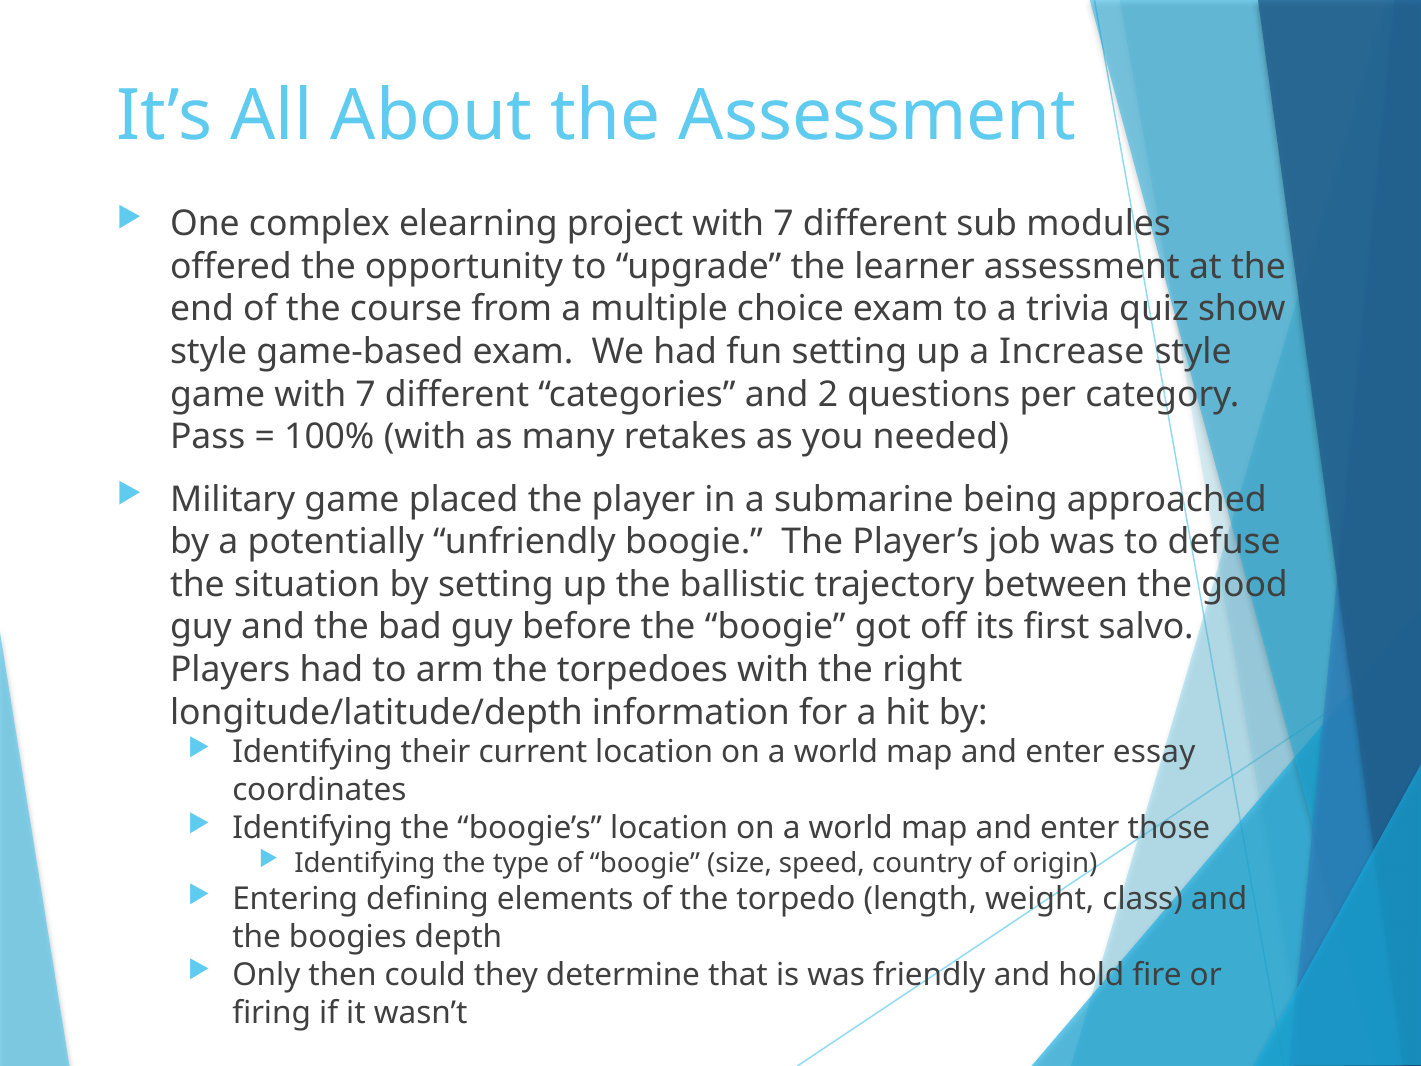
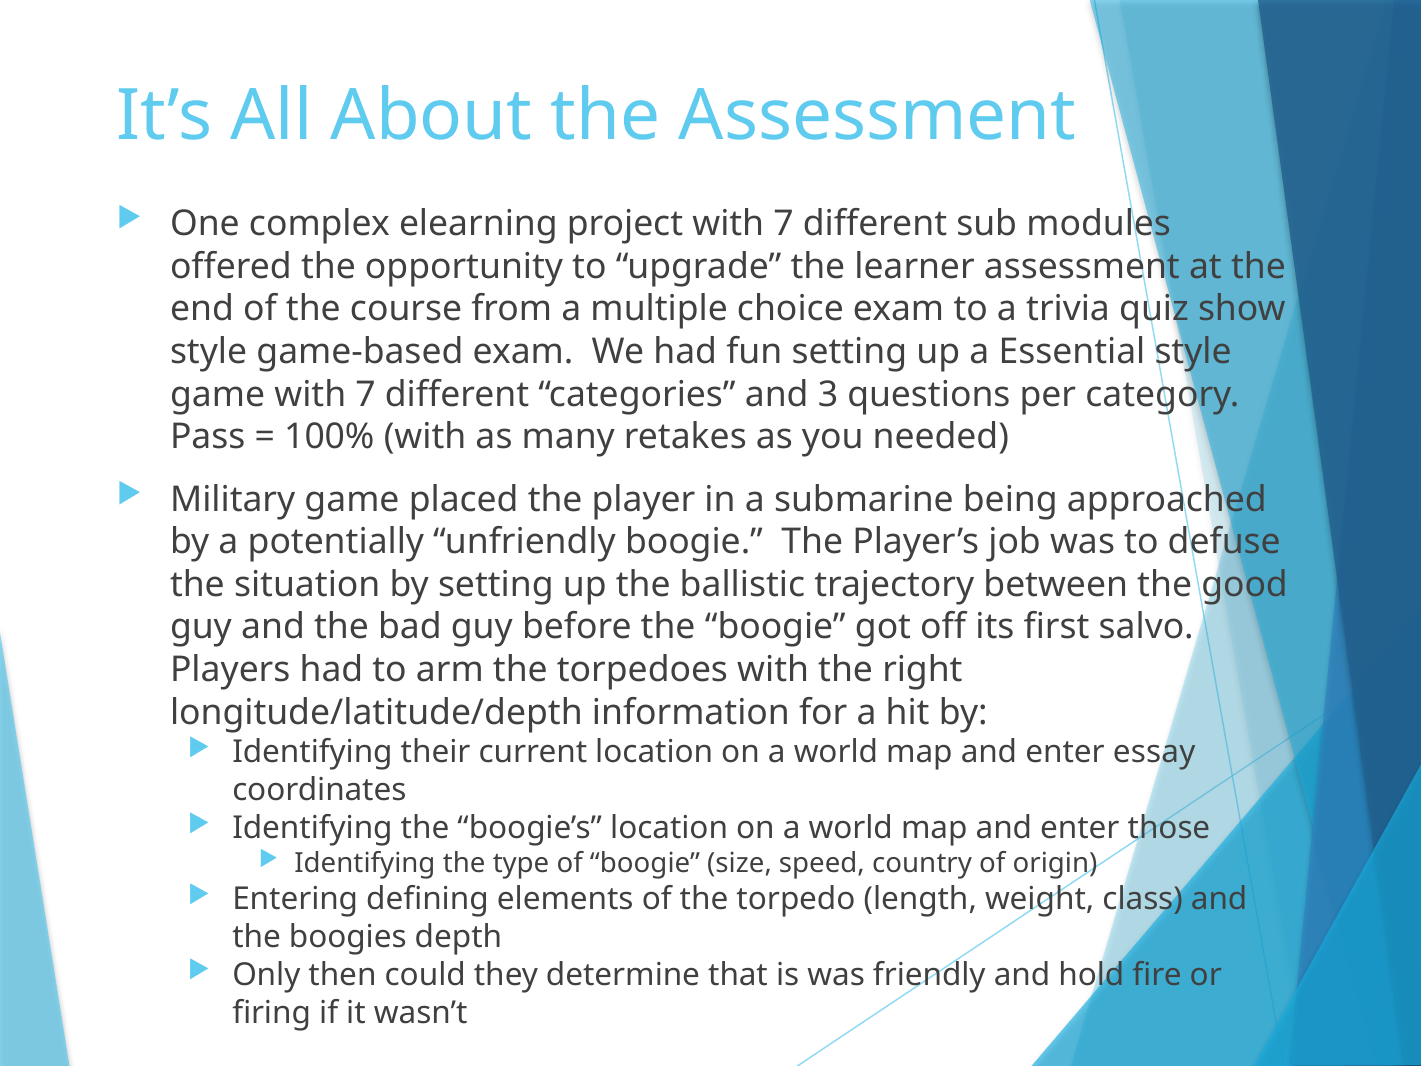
Increase: Increase -> Essential (1072, 352)
2: 2 -> 3 (828, 394)
